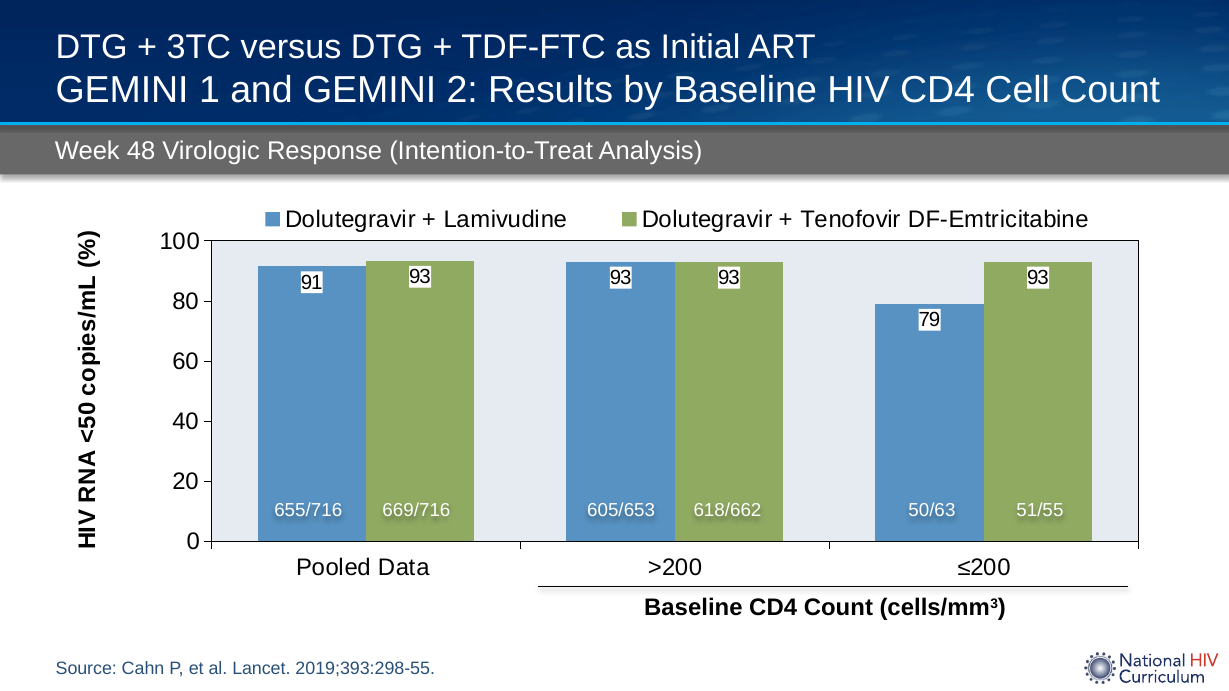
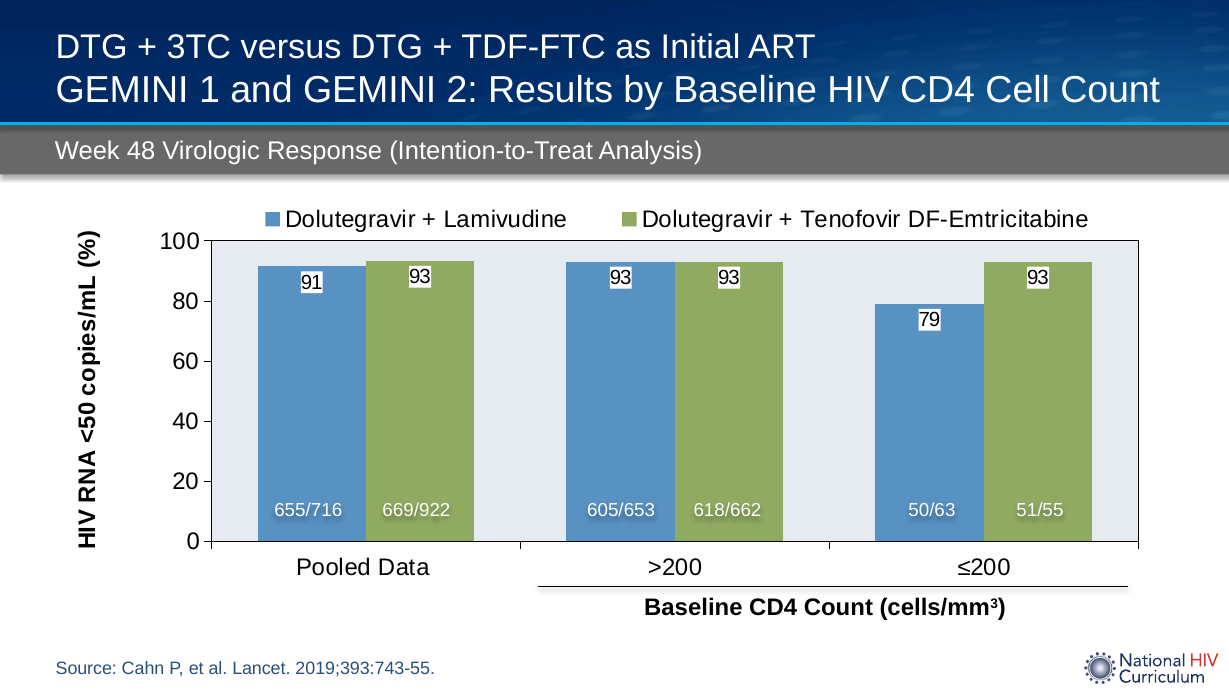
669/716: 669/716 -> 669/922 (416, 511)
2019;393:298-55: 2019;393:298-55 -> 2019;393:743-55 (365, 669)
